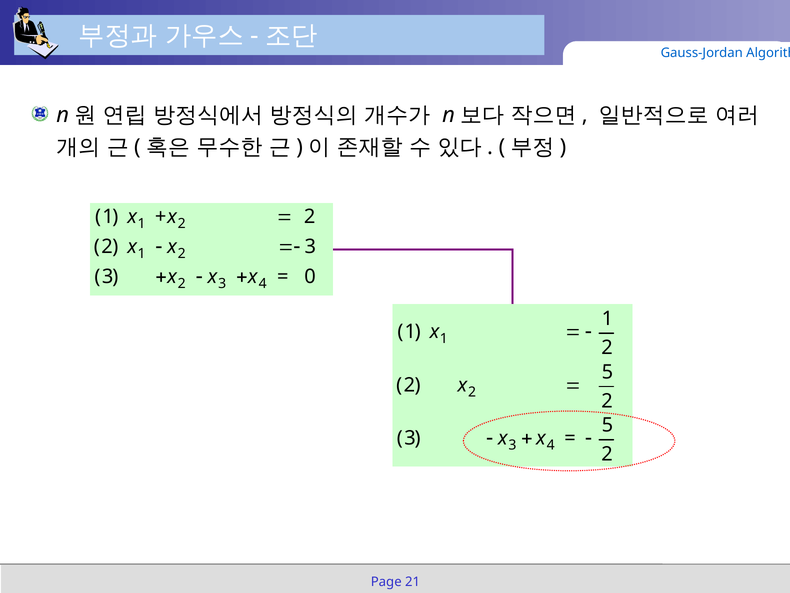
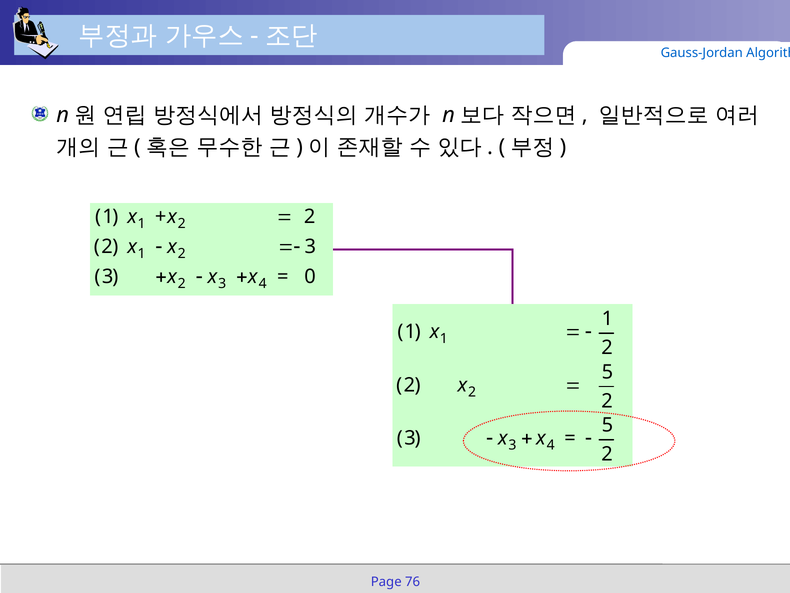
21: 21 -> 76 (413, 581)
